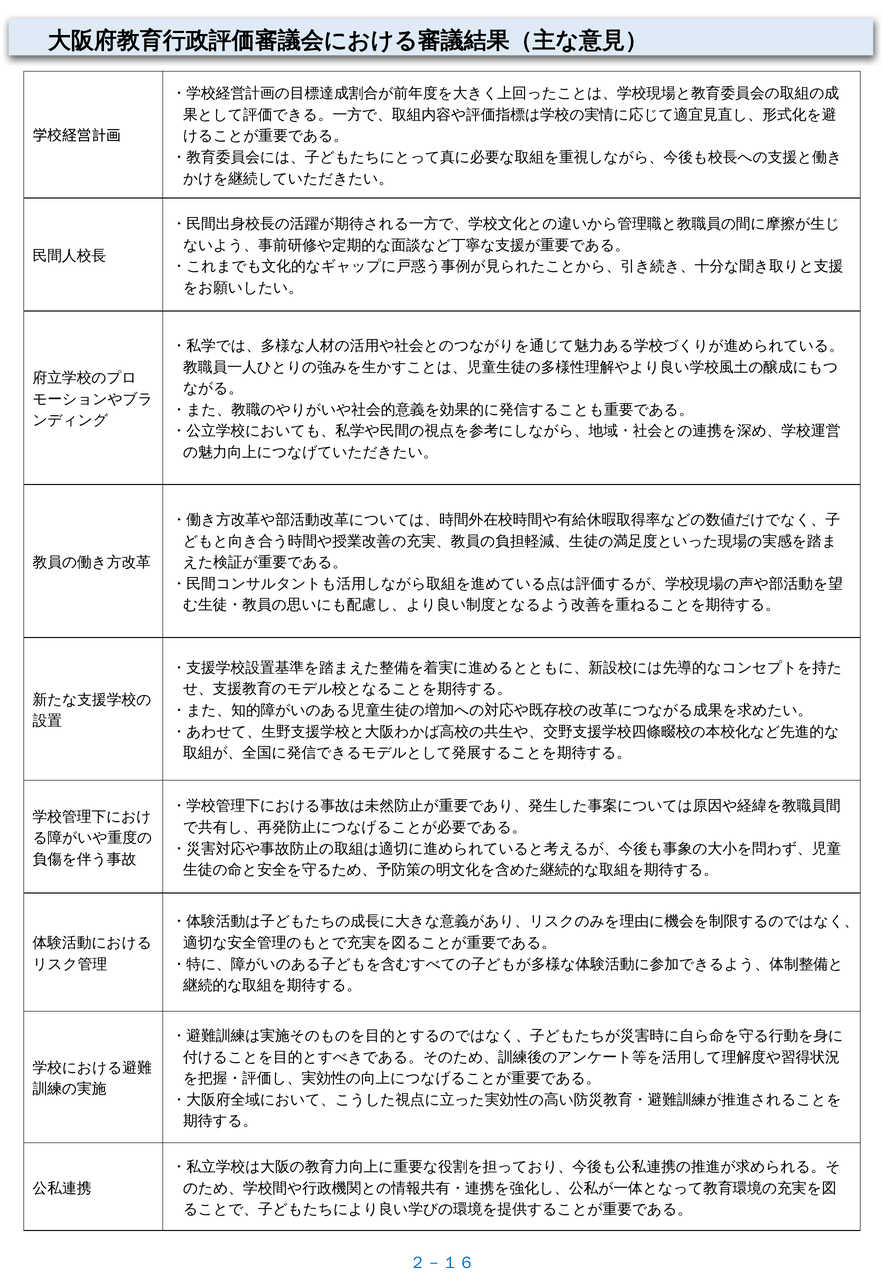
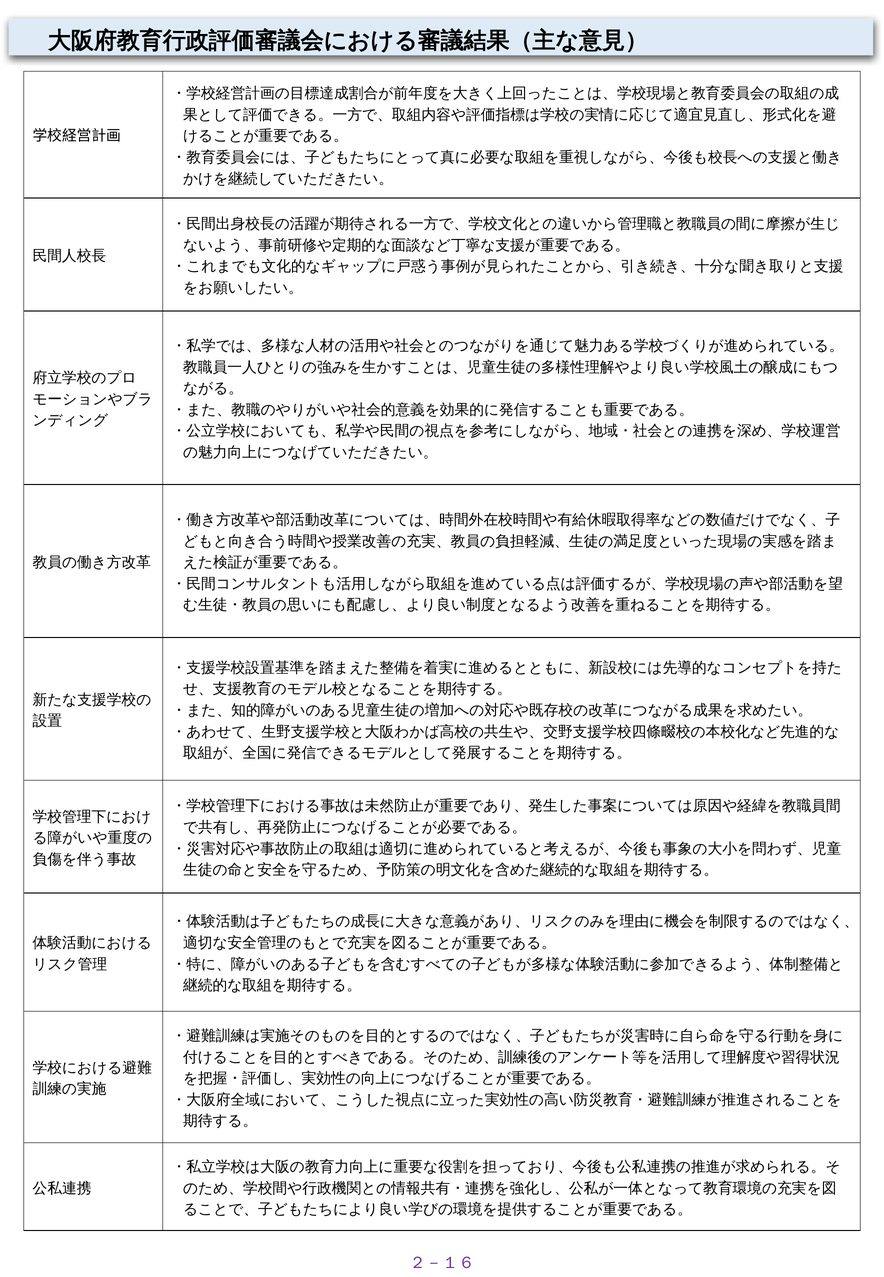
２－１６ colour: blue -> purple (442, 1263)
